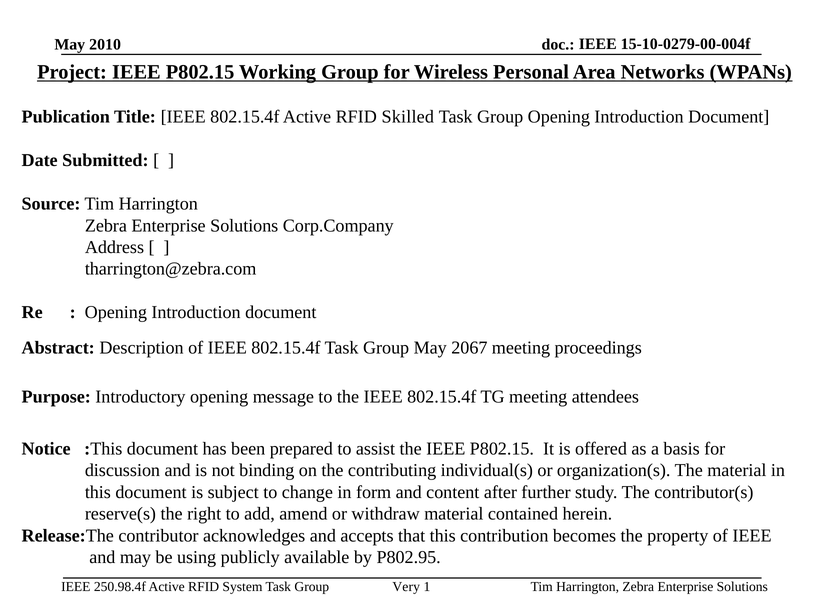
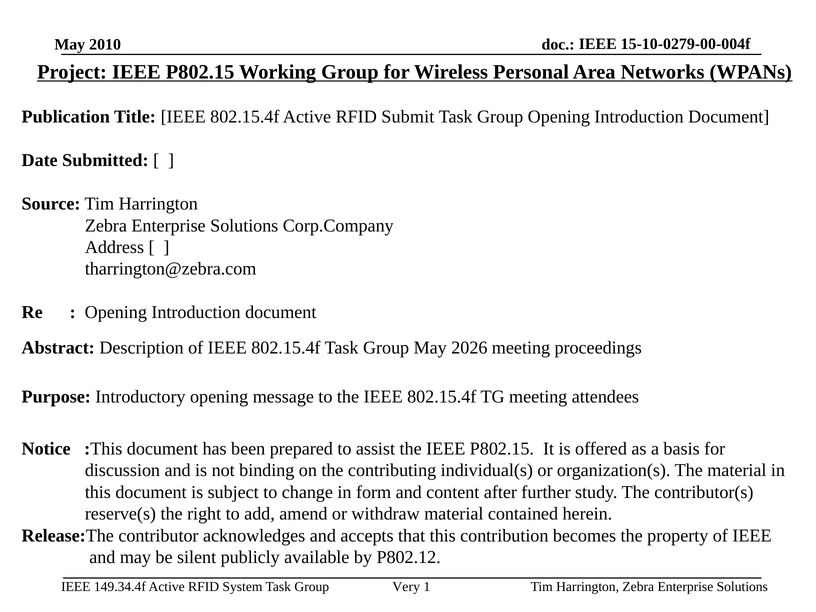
Skilled: Skilled -> Submit (408, 117)
2067: 2067 -> 2026 (469, 348)
using: using -> silent (197, 557)
P802.95: P802.95 -> P802.12 (409, 557)
250.98.4f: 250.98.4f -> 149.34.4f (120, 587)
